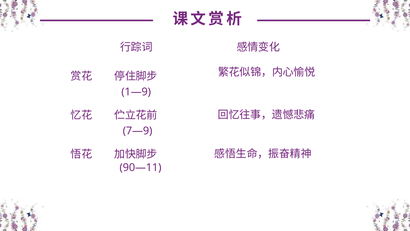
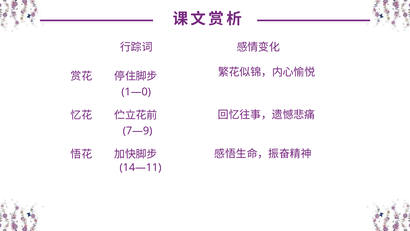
1—9: 1—9 -> 1—0 (136, 92)
90—11: 90—11 -> 14—11 (140, 167)
